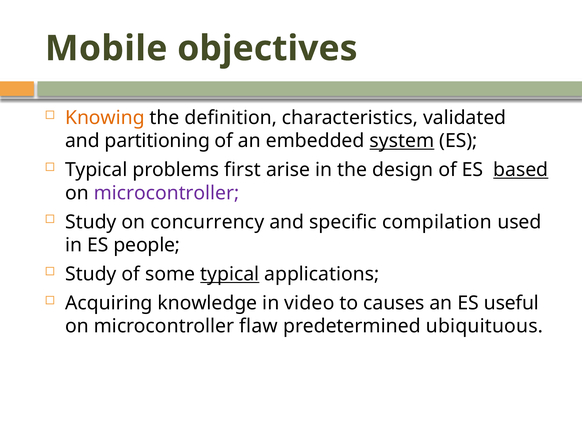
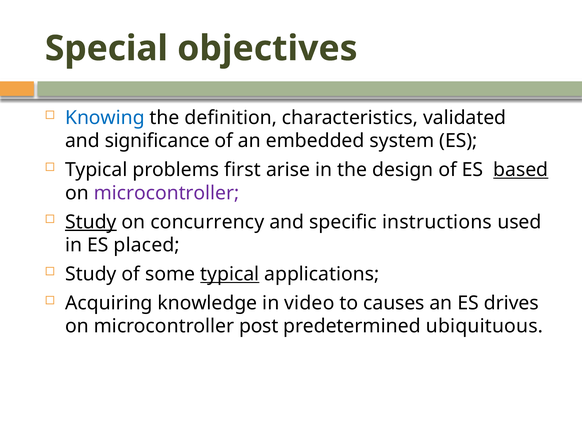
Mobile: Mobile -> Special (106, 49)
Knowing colour: orange -> blue (105, 118)
partitioning: partitioning -> significance (157, 141)
system underline: present -> none (402, 141)
Study underline: none -> present (91, 222)
compilation: compilation -> instructions (437, 222)
people: people -> placed (147, 245)
useful: useful -> drives (511, 303)
flaw: flaw -> post (259, 327)
